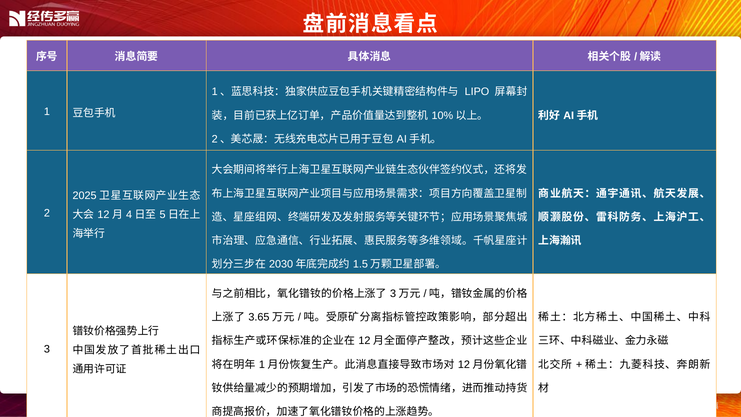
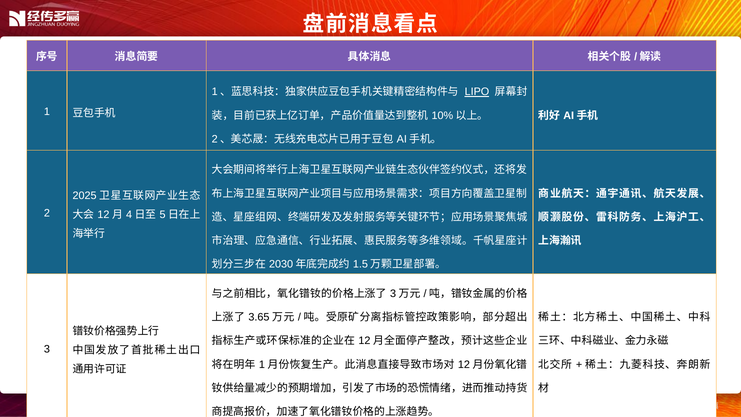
LIPO underline: none -> present (477, 92)
